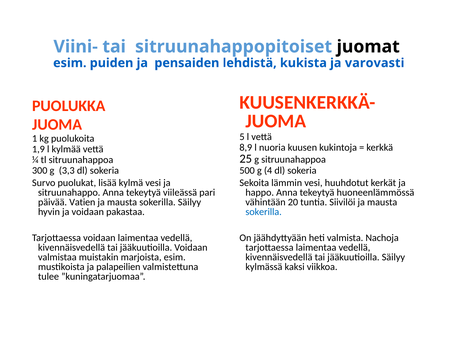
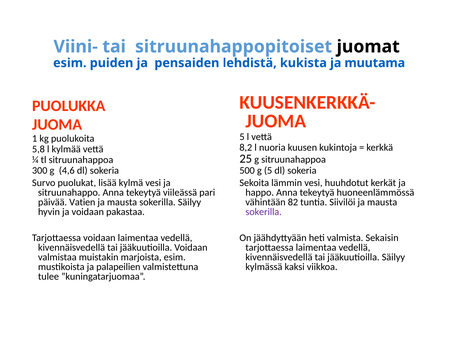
varovasti: varovasti -> muutama (375, 63)
8,9: 8,9 -> 8,2 (246, 147)
1,9: 1,9 -> 5,8 (38, 149)
g 4: 4 -> 5 (268, 170)
3,3: 3,3 -> 4,6 (67, 170)
20: 20 -> 82 (293, 202)
sokerilla colour: blue -> purple (264, 212)
Nachoja: Nachoja -> Sekaisin (382, 238)
